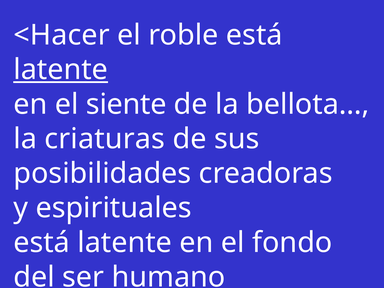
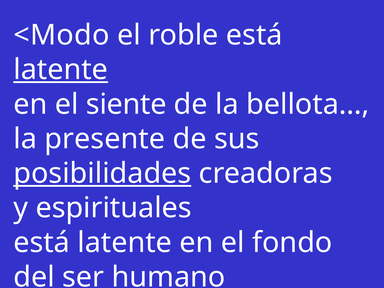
<Hacer: <Hacer -> <Modo (61, 35)
criaturas: criaturas -> presente (105, 139)
posibilidades underline: none -> present (102, 173)
